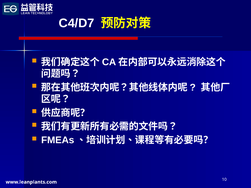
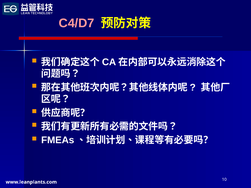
C4/D7 colour: white -> pink (77, 23)
